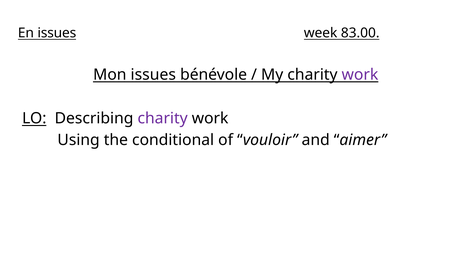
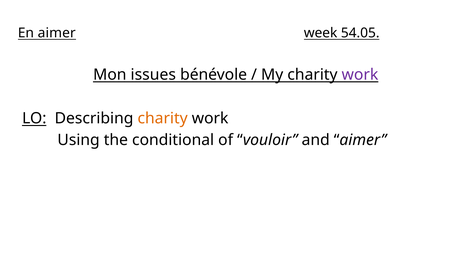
En issues: issues -> aimer (57, 33)
83.00: 83.00 -> 54.05 (360, 33)
charity colour: purple -> orange (163, 119)
